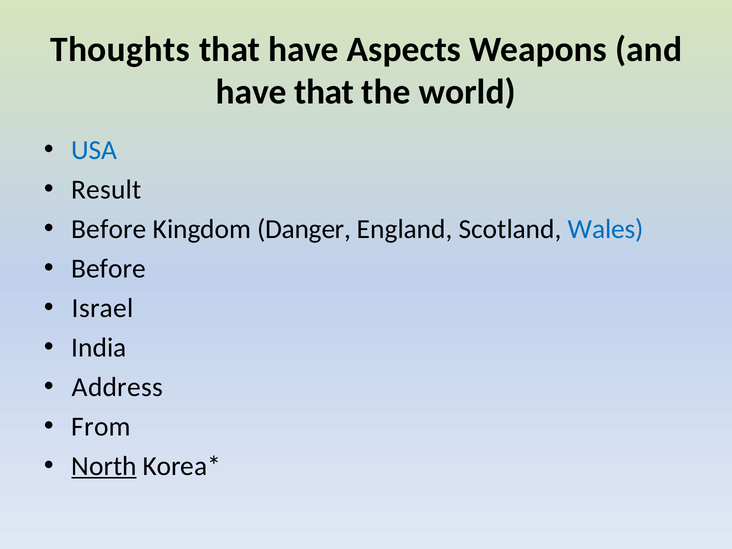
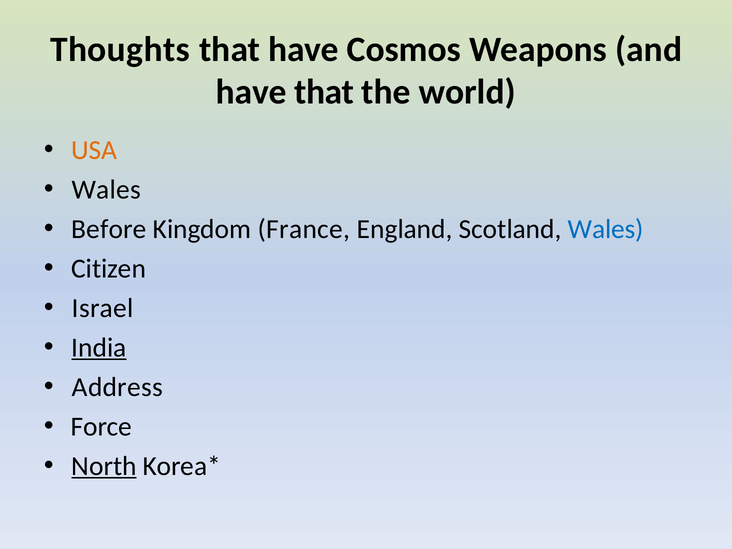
Aspects: Aspects -> Cosmos (404, 49)
USA colour: blue -> orange (94, 150)
Result: Result -> Wales (106, 190)
Danger: Danger -> France (304, 229)
Before: Before -> Citizen (109, 269)
India underline: none -> present (99, 348)
From: From -> Force (101, 427)
